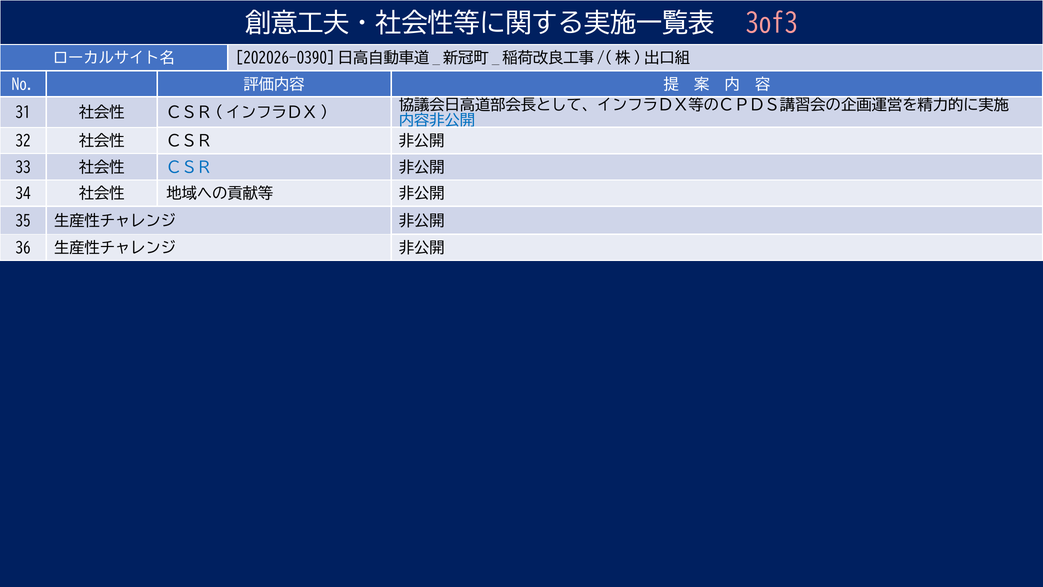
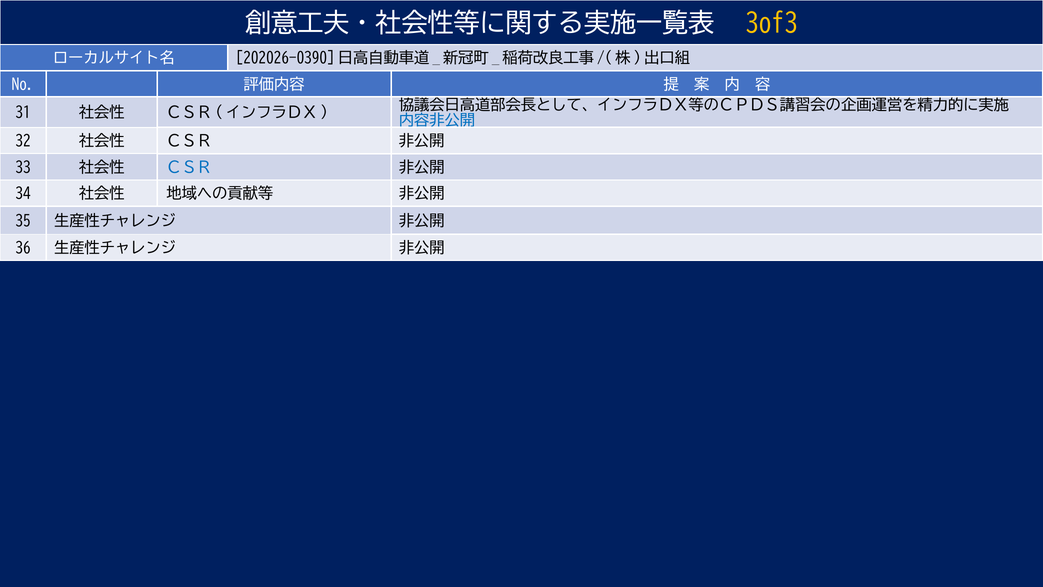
3of3 colour: pink -> yellow (772, 24)
